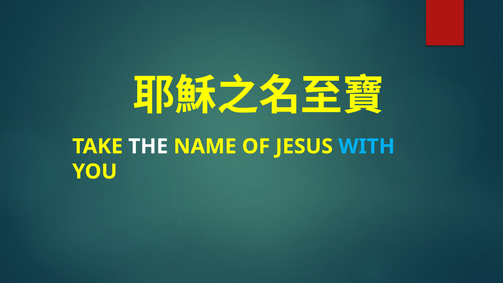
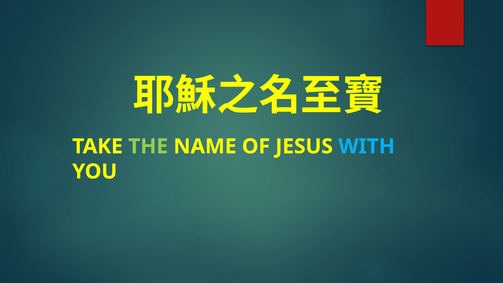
THE colour: white -> light green (148, 146)
